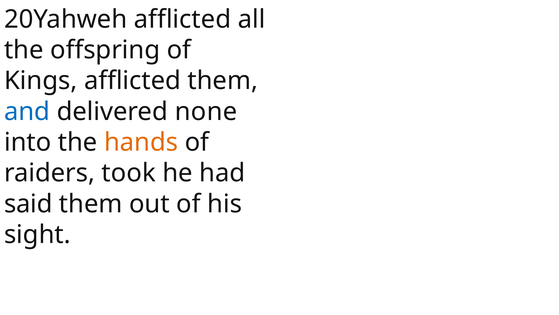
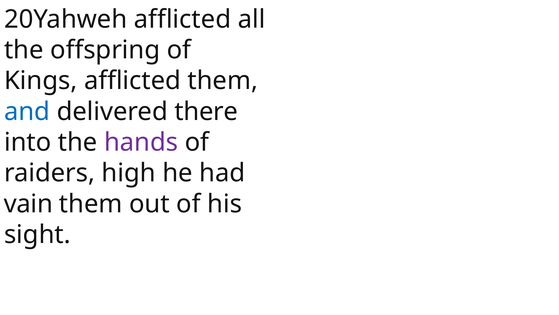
none: none -> there (206, 111)
hands colour: orange -> purple (141, 142)
took: took -> high (129, 173)
said: said -> vain (28, 204)
